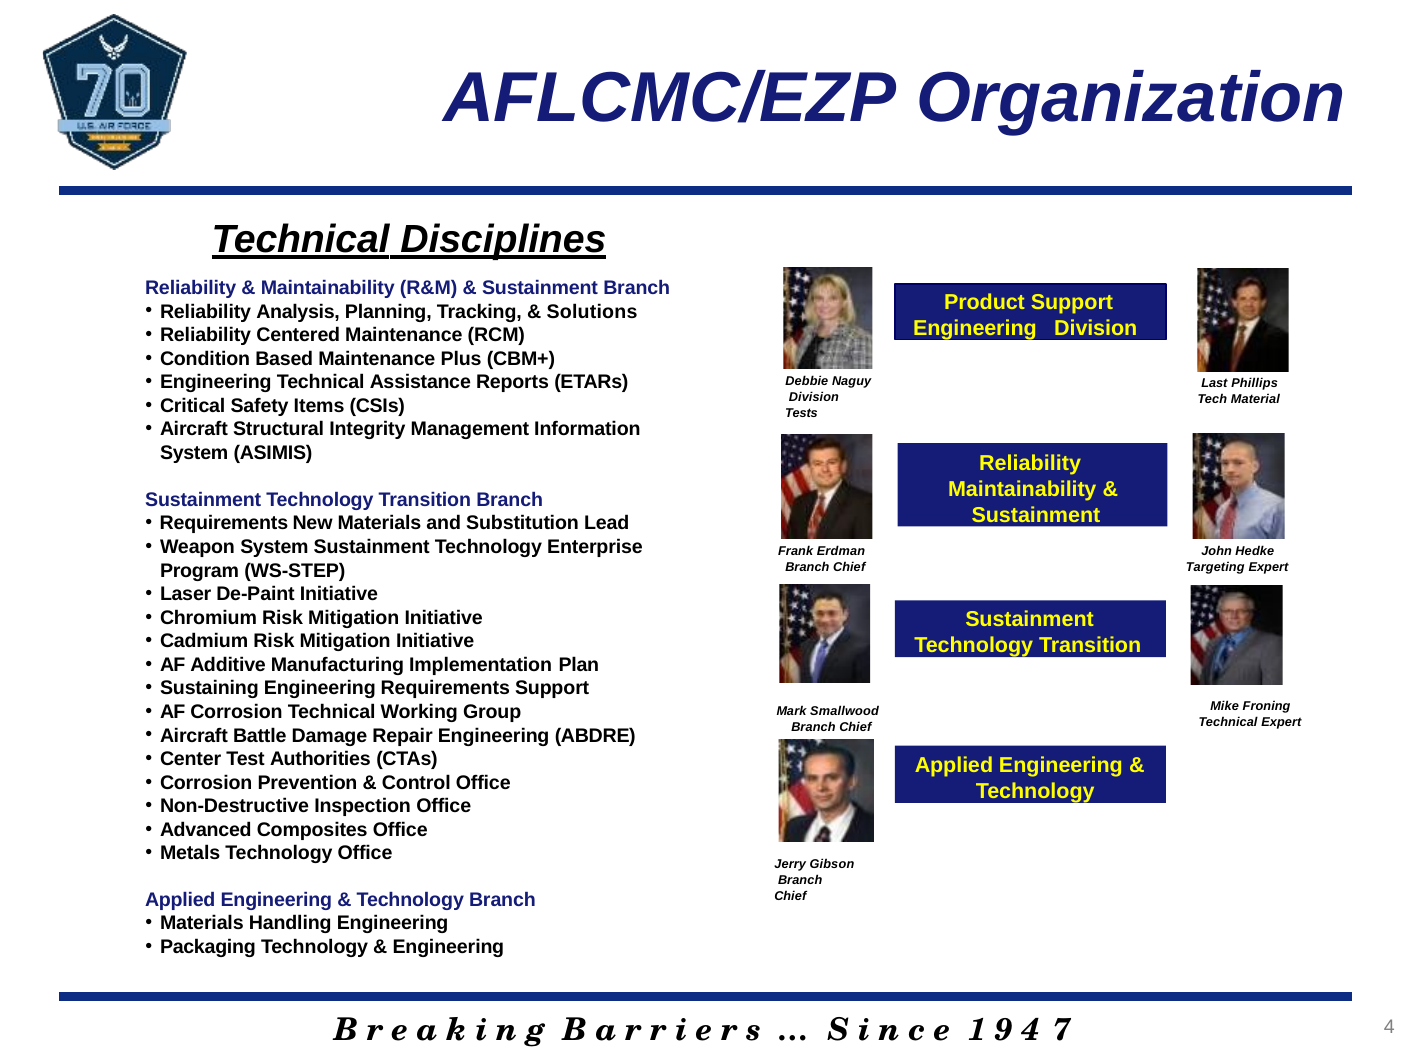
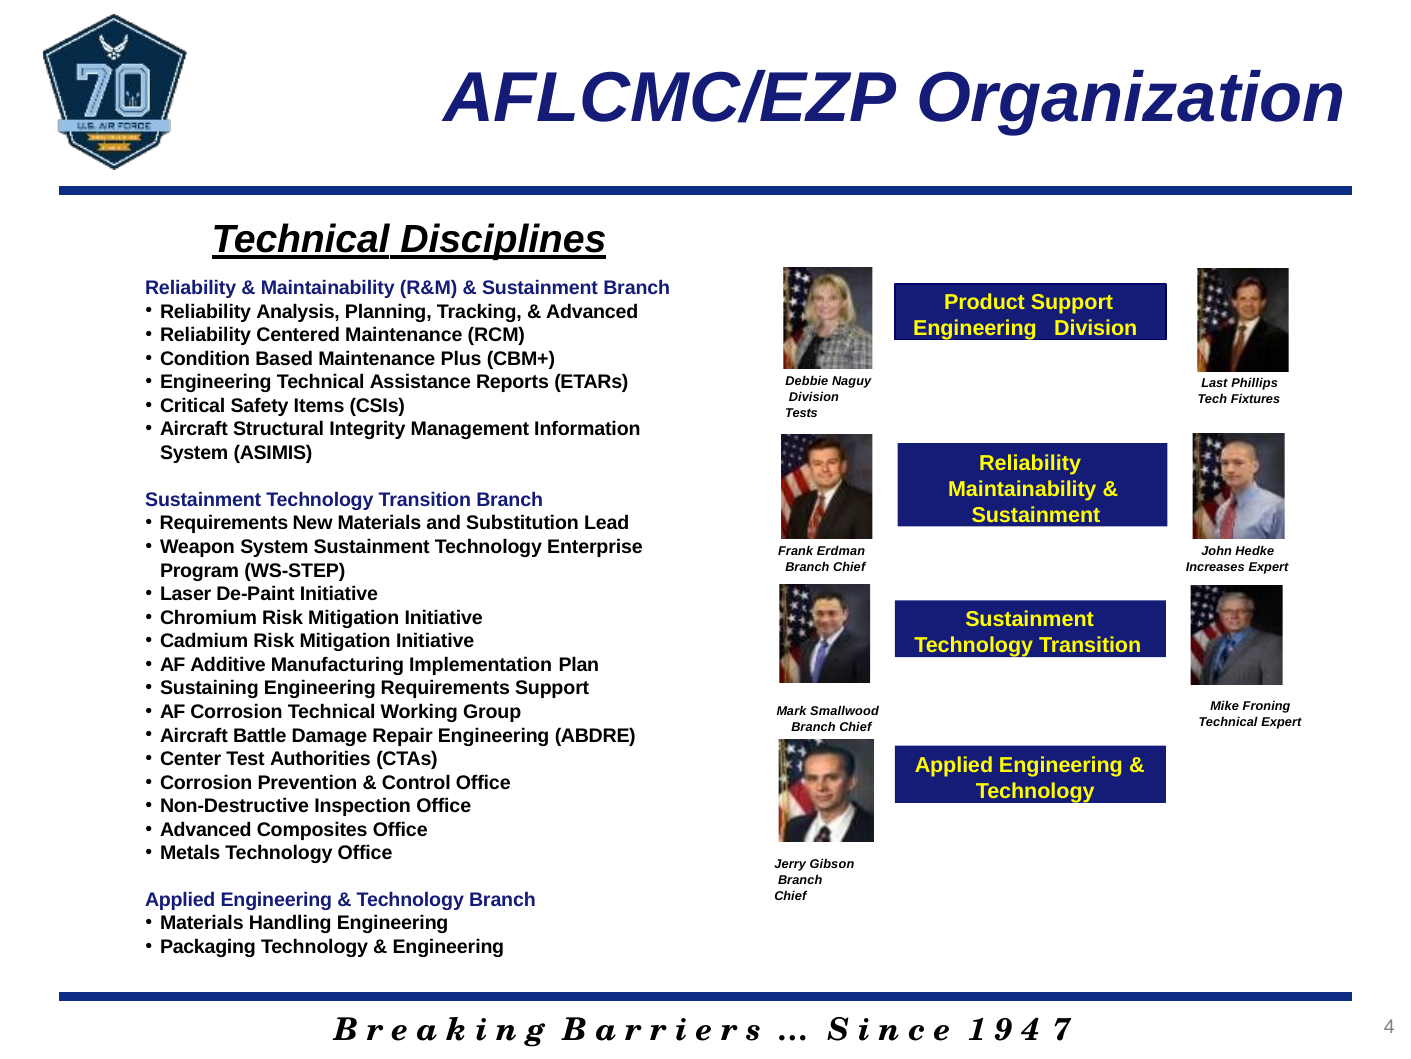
Solutions: Solutions -> Advanced (592, 311)
Material: Material -> Fixtures (1255, 399)
Targeting: Targeting -> Increases (1215, 567)
